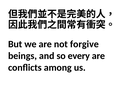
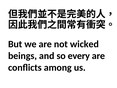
forgive: forgive -> wicked (84, 44)
